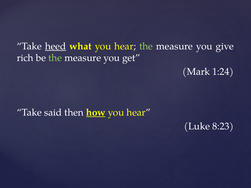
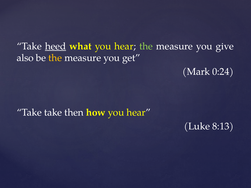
rich: rich -> also (25, 58)
the colour: light green -> yellow (55, 58)
1:24: 1:24 -> 0:24 (223, 72)
Take said: said -> take (53, 113)
how underline: present -> none (96, 113)
8:23: 8:23 -> 8:13 (223, 126)
